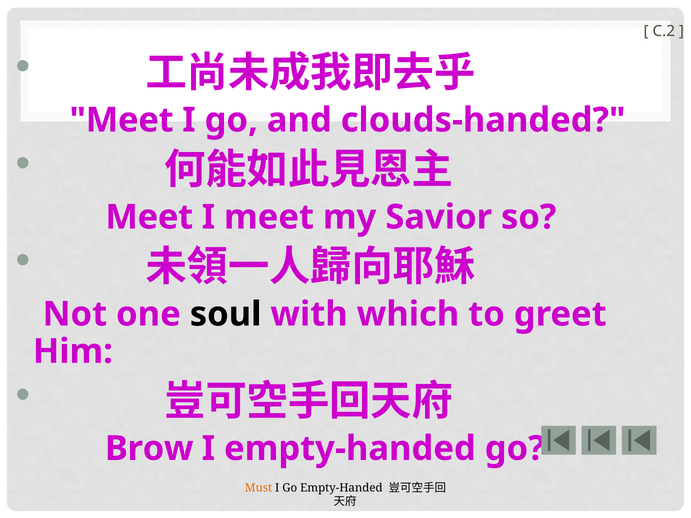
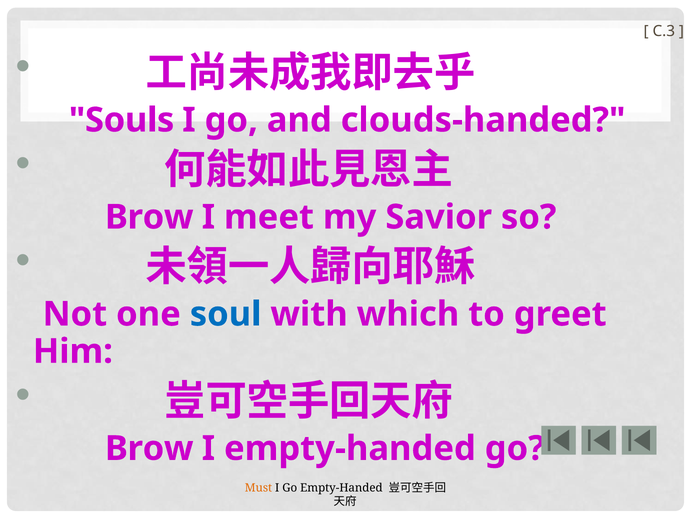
C.2: C.2 -> C.3 (664, 31)
Meet: Meet -> Souls (122, 120)
Meet: Meet -> Brow (149, 217)
soul colour: black -> blue (226, 314)
